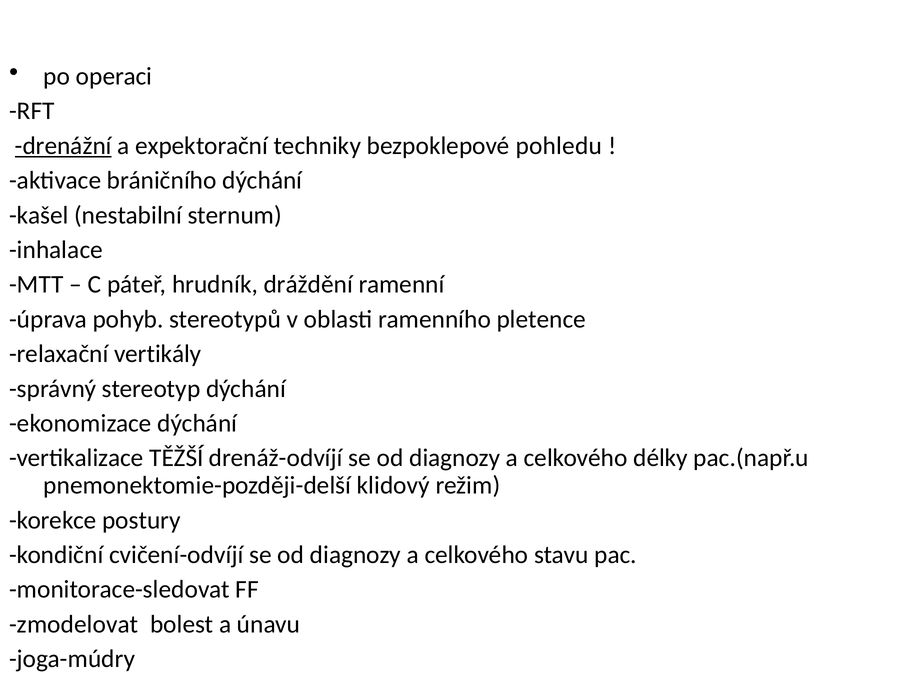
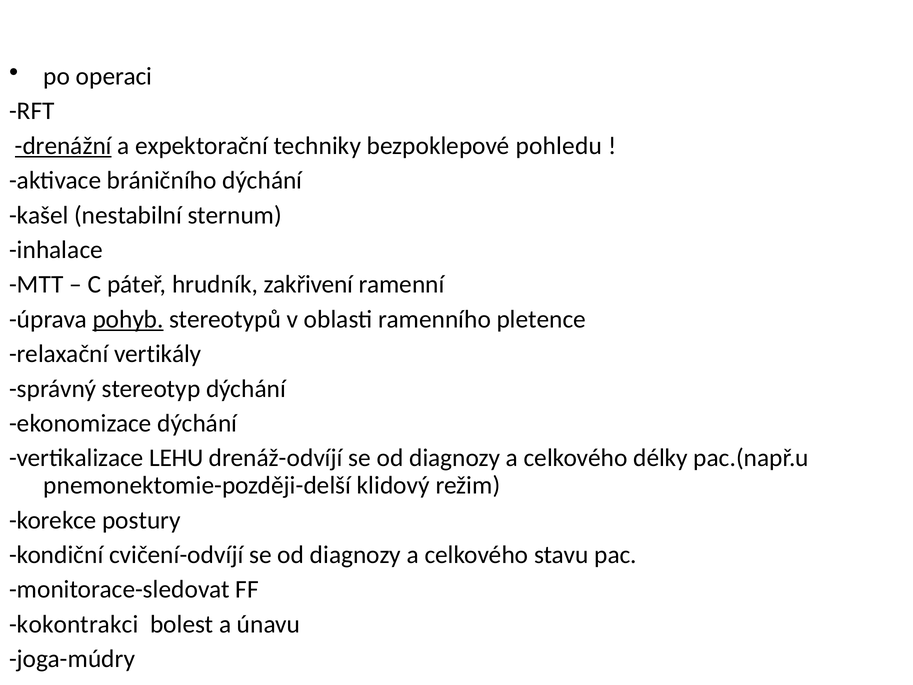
dráždění: dráždění -> zakřivení (308, 284)
pohyb underline: none -> present (128, 319)
TĚŽŠÍ: TĚŽŠÍ -> LEHU (176, 458)
zmodelovat: zmodelovat -> kokontrakci (74, 624)
